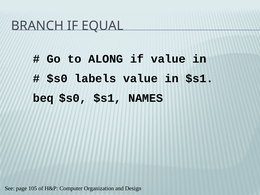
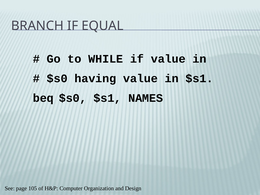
ALONG: ALONG -> WHILE (106, 59)
labels: labels -> having (95, 78)
